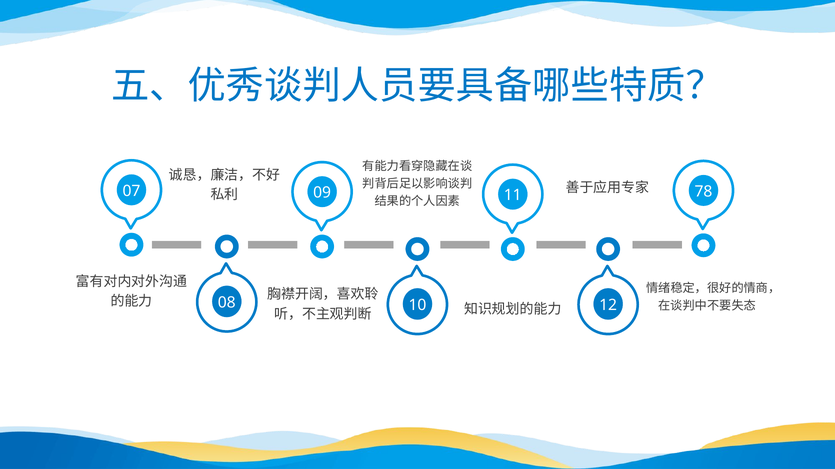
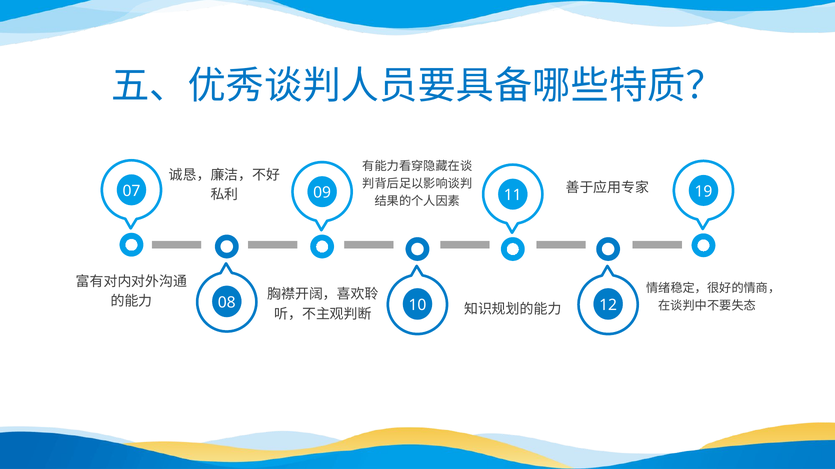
78: 78 -> 19 (703, 192)
